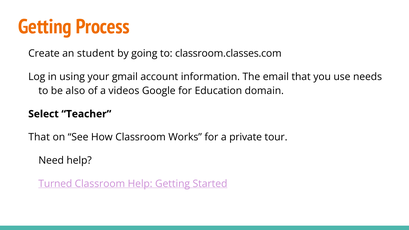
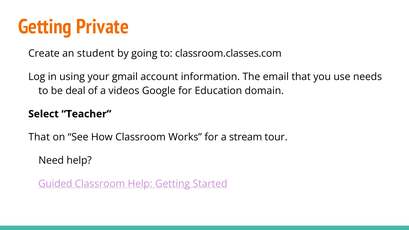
Process: Process -> Private (102, 27)
also: also -> deal (75, 91)
private: private -> stream (246, 137)
Turned: Turned -> Guided (55, 184)
